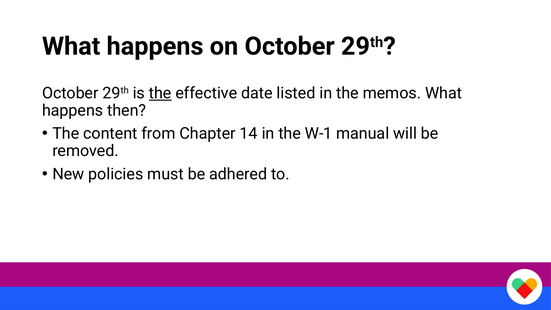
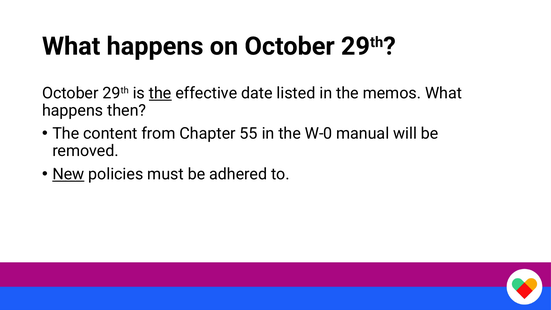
14: 14 -> 55 (249, 134)
W-1: W-1 -> W-0 (319, 134)
New underline: none -> present (68, 174)
